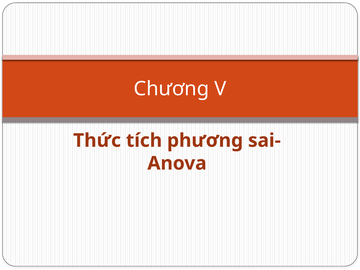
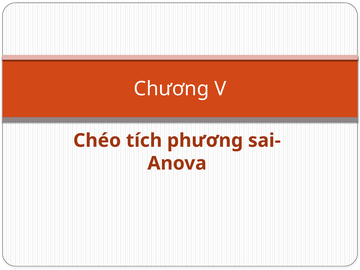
Thức: Thức -> Chéo (97, 141)
